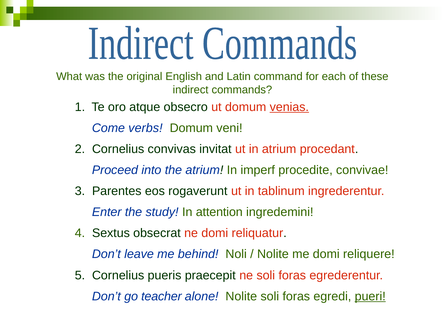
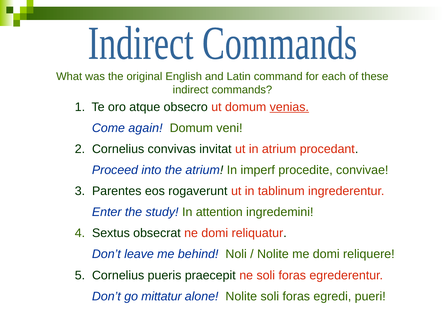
verbs: verbs -> again (145, 128)
teacher: teacher -> mittatur (161, 296)
pueri underline: present -> none (370, 296)
